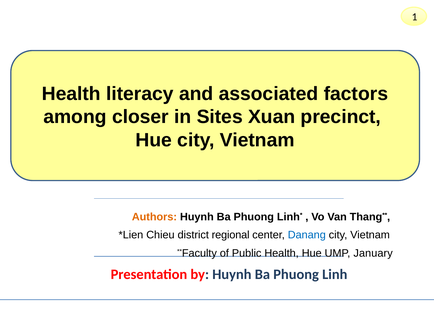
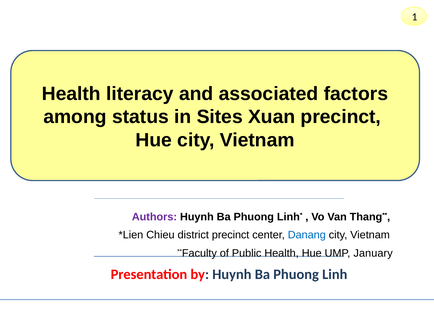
closer: closer -> status (140, 117)
Authors colour: orange -> purple (154, 217)
district regional: regional -> precinct (231, 235)
